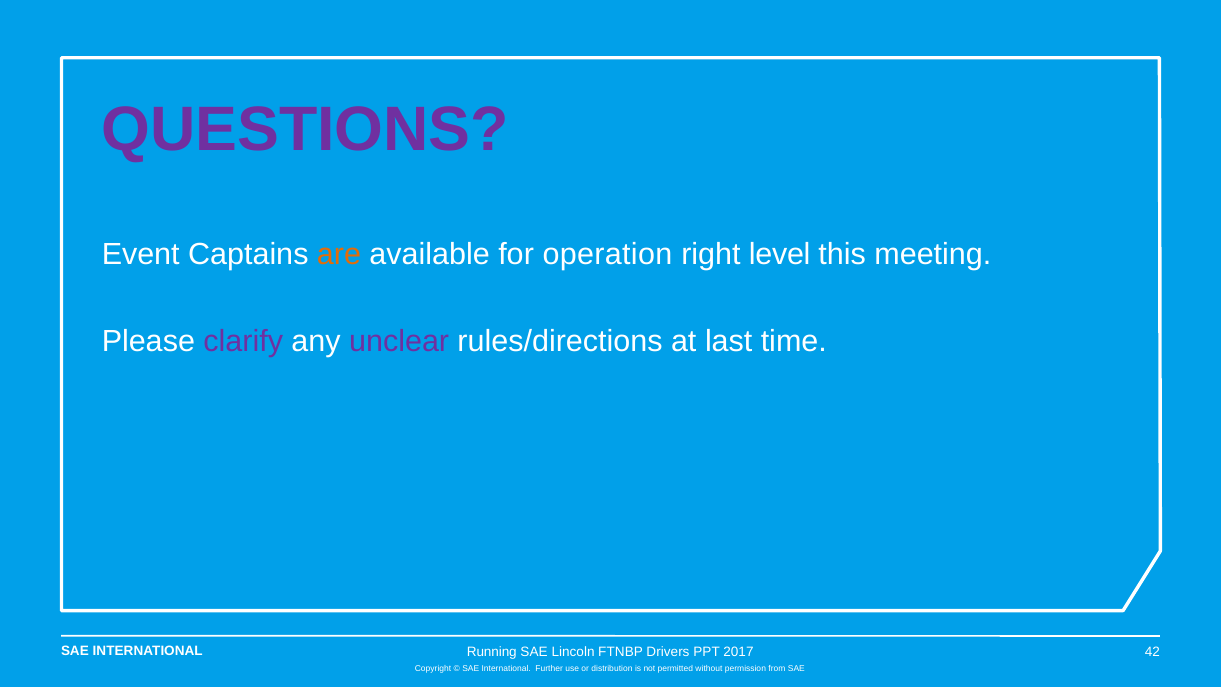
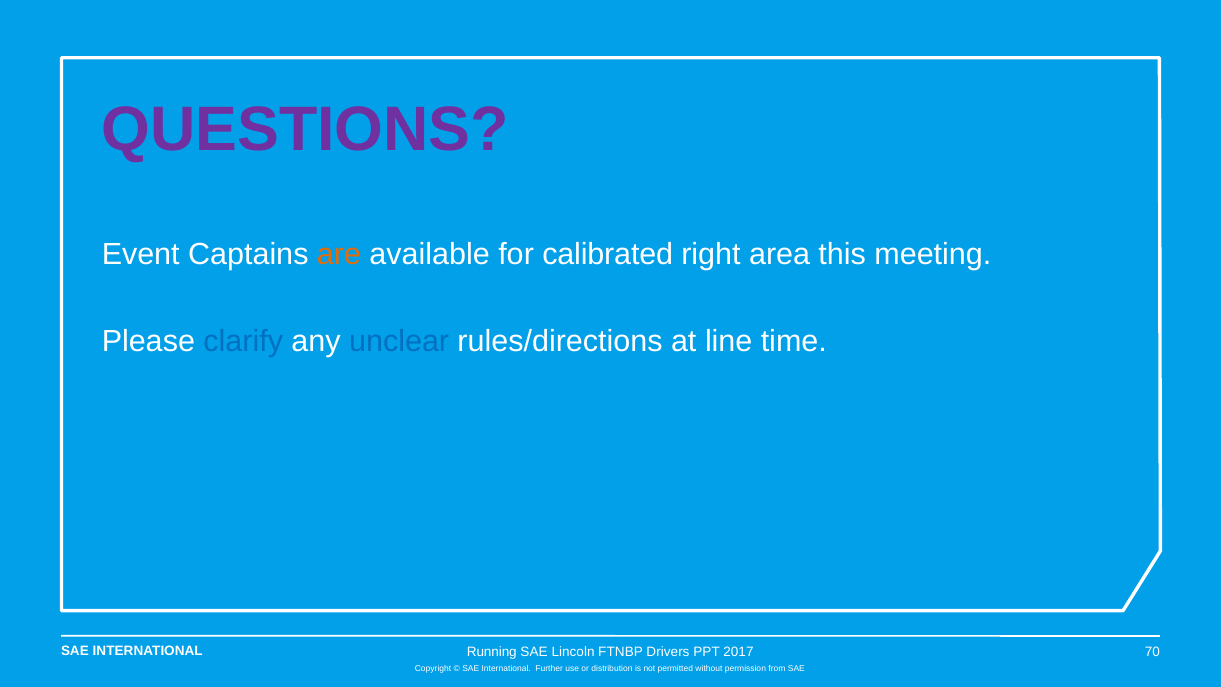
operation: operation -> calibrated (608, 255)
level: level -> area (780, 255)
clarify colour: purple -> blue (243, 341)
unclear colour: purple -> blue (399, 341)
last: last -> line (729, 341)
42: 42 -> 70 (1152, 652)
